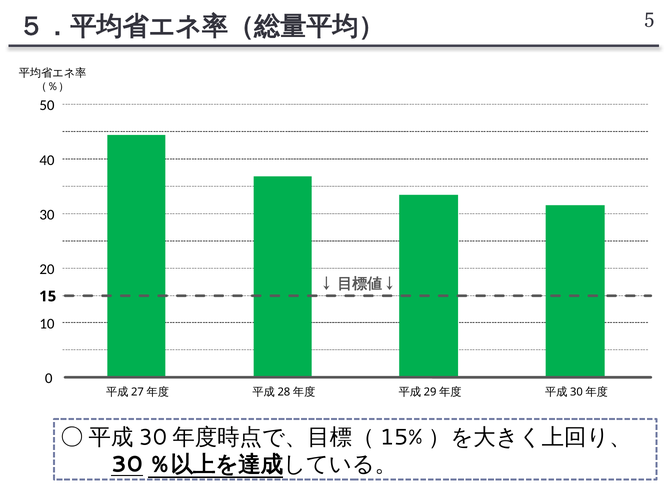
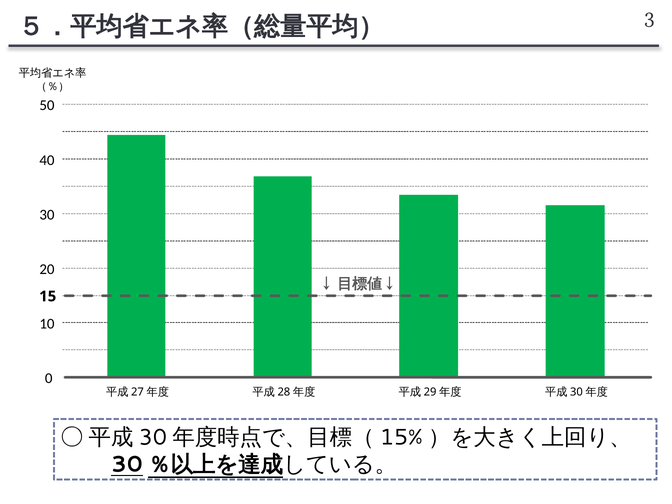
5: 5 -> 3 (649, 17)
